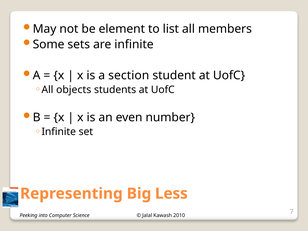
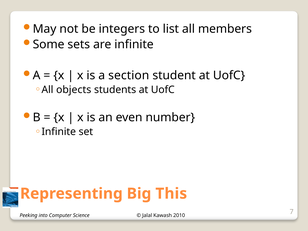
element: element -> integers (122, 29)
Less: Less -> This (171, 194)
